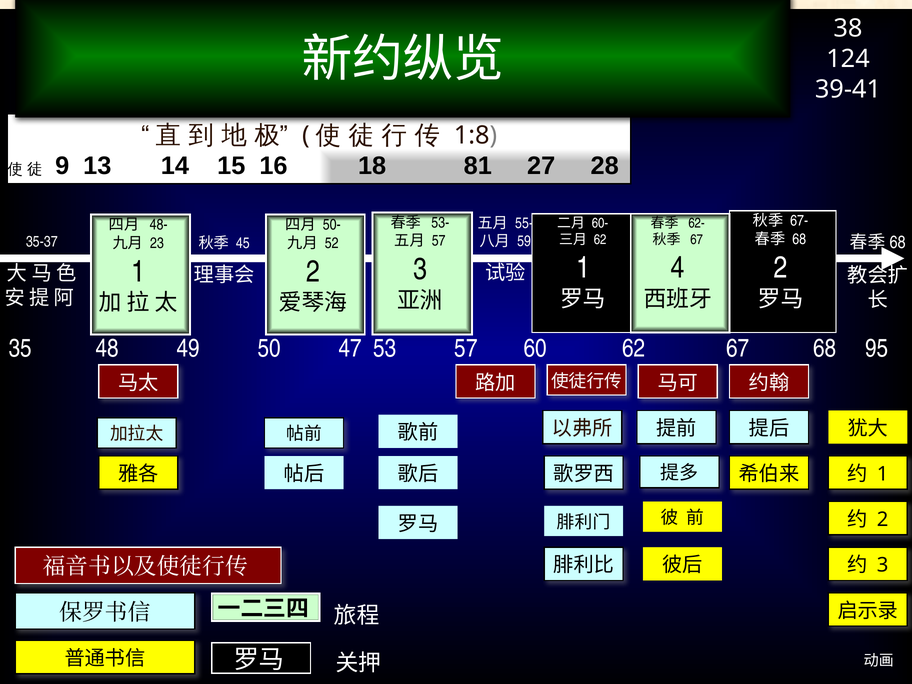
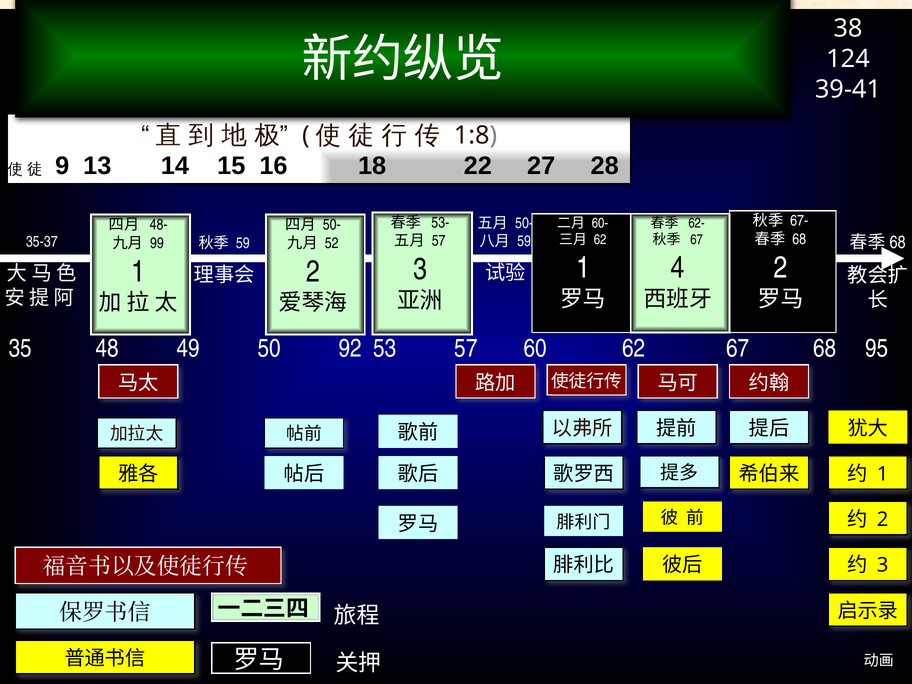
81: 81 -> 22 (478, 166)
55-: 55- -> 50- (524, 223)
23: 23 -> 99 (157, 243)
45: 45 -> 59 (243, 243)
47: 47 -> 92 (350, 348)
